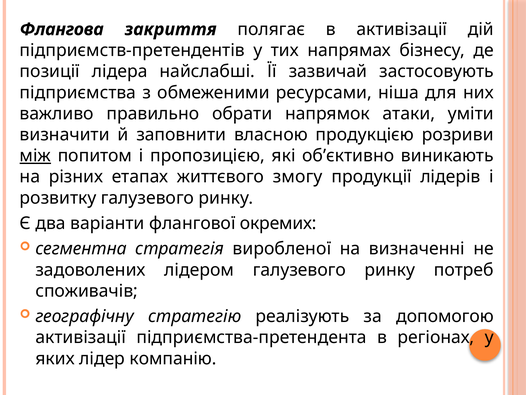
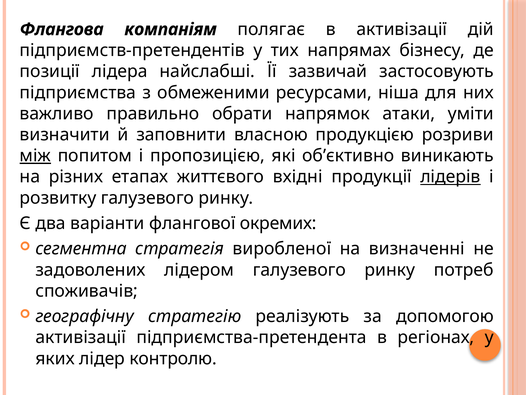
закриття: закриття -> компаніям (171, 29)
змогу: змогу -> вхідні (298, 177)
лідерів underline: none -> present (450, 177)
компанію: компанію -> контролю (173, 358)
